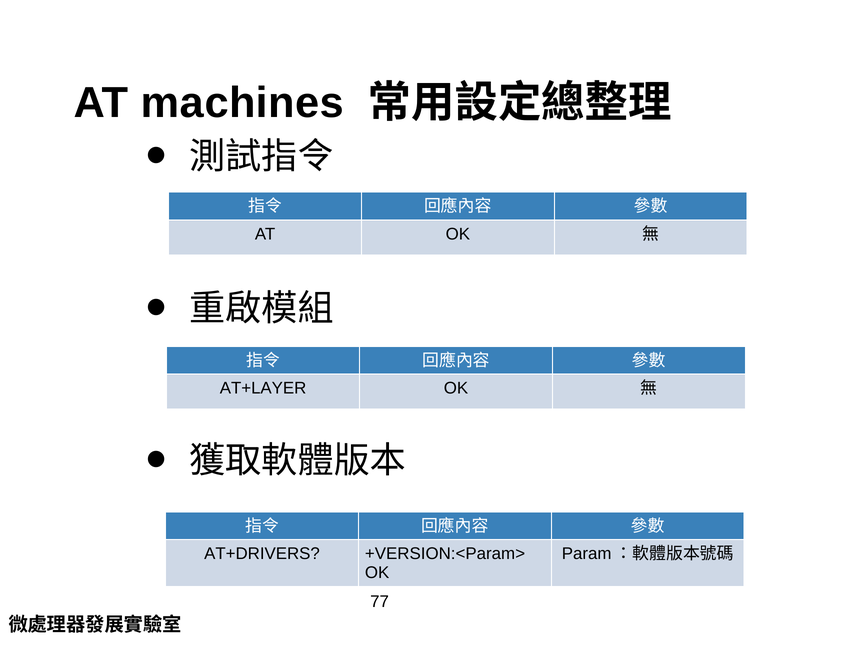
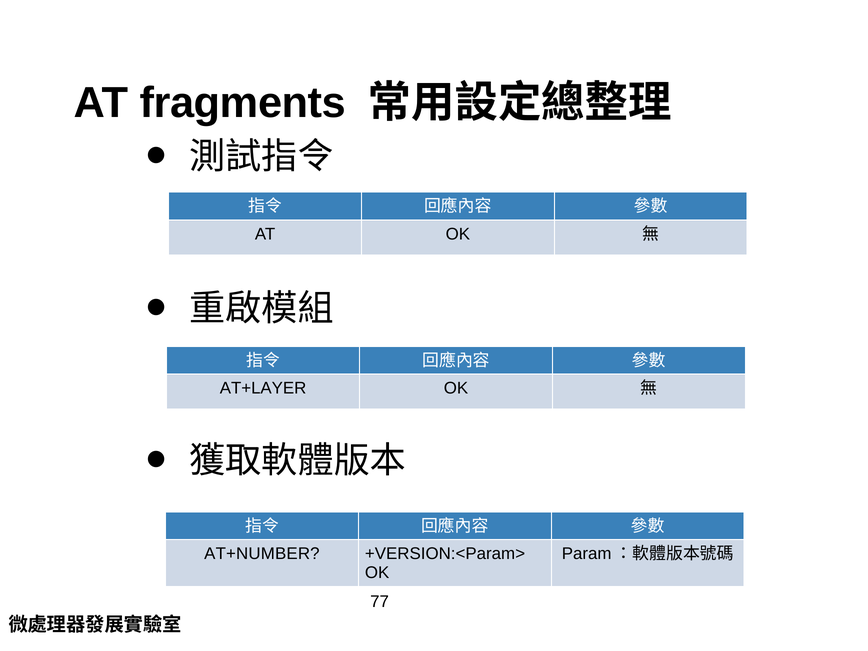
machines: machines -> fragments (243, 103)
AT+DRIVERS: AT+DRIVERS -> AT+NUMBER (262, 554)
